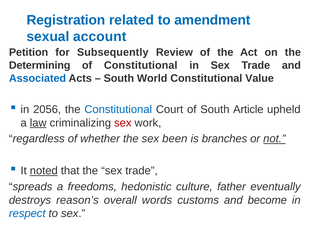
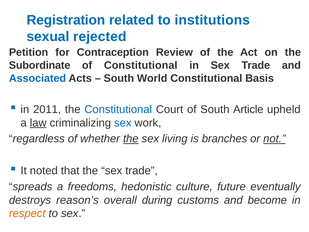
amendment: amendment -> institutions (212, 20)
account: account -> rejected (100, 37)
Subsequently: Subsequently -> Contraception (113, 52)
Determining: Determining -> Subordinate (40, 65)
Value: Value -> Basis (260, 78)
2056: 2056 -> 2011 (47, 109)
sex colour: red -> blue (123, 123)
the underline: none -> present (131, 139)
been: been -> living (175, 139)
noted underline: present -> none (44, 171)
father: father -> future (232, 187)
words: words -> during (157, 200)
respect colour: blue -> orange (27, 213)
